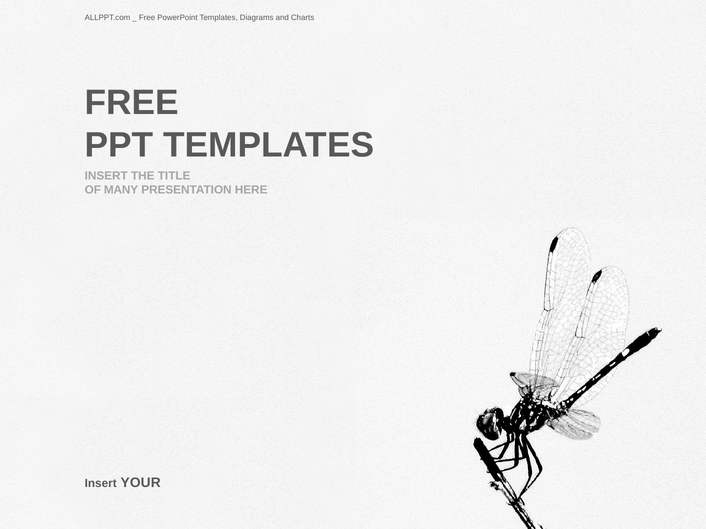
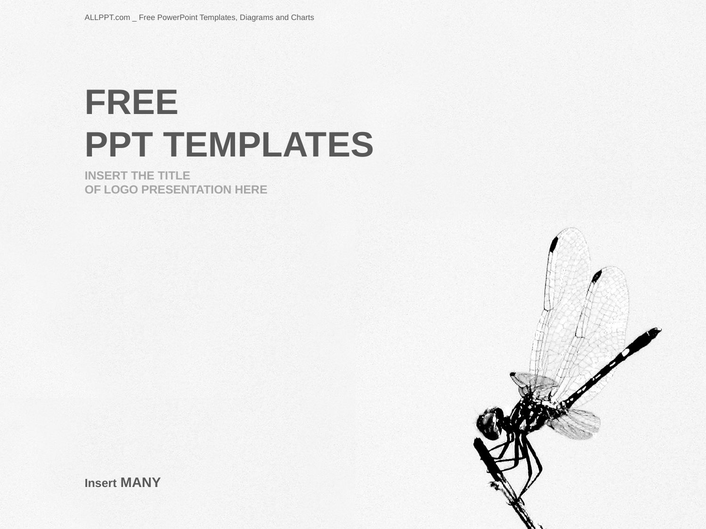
MANY: MANY -> LOGO (121, 190)
YOUR: YOUR -> MANY (141, 483)
